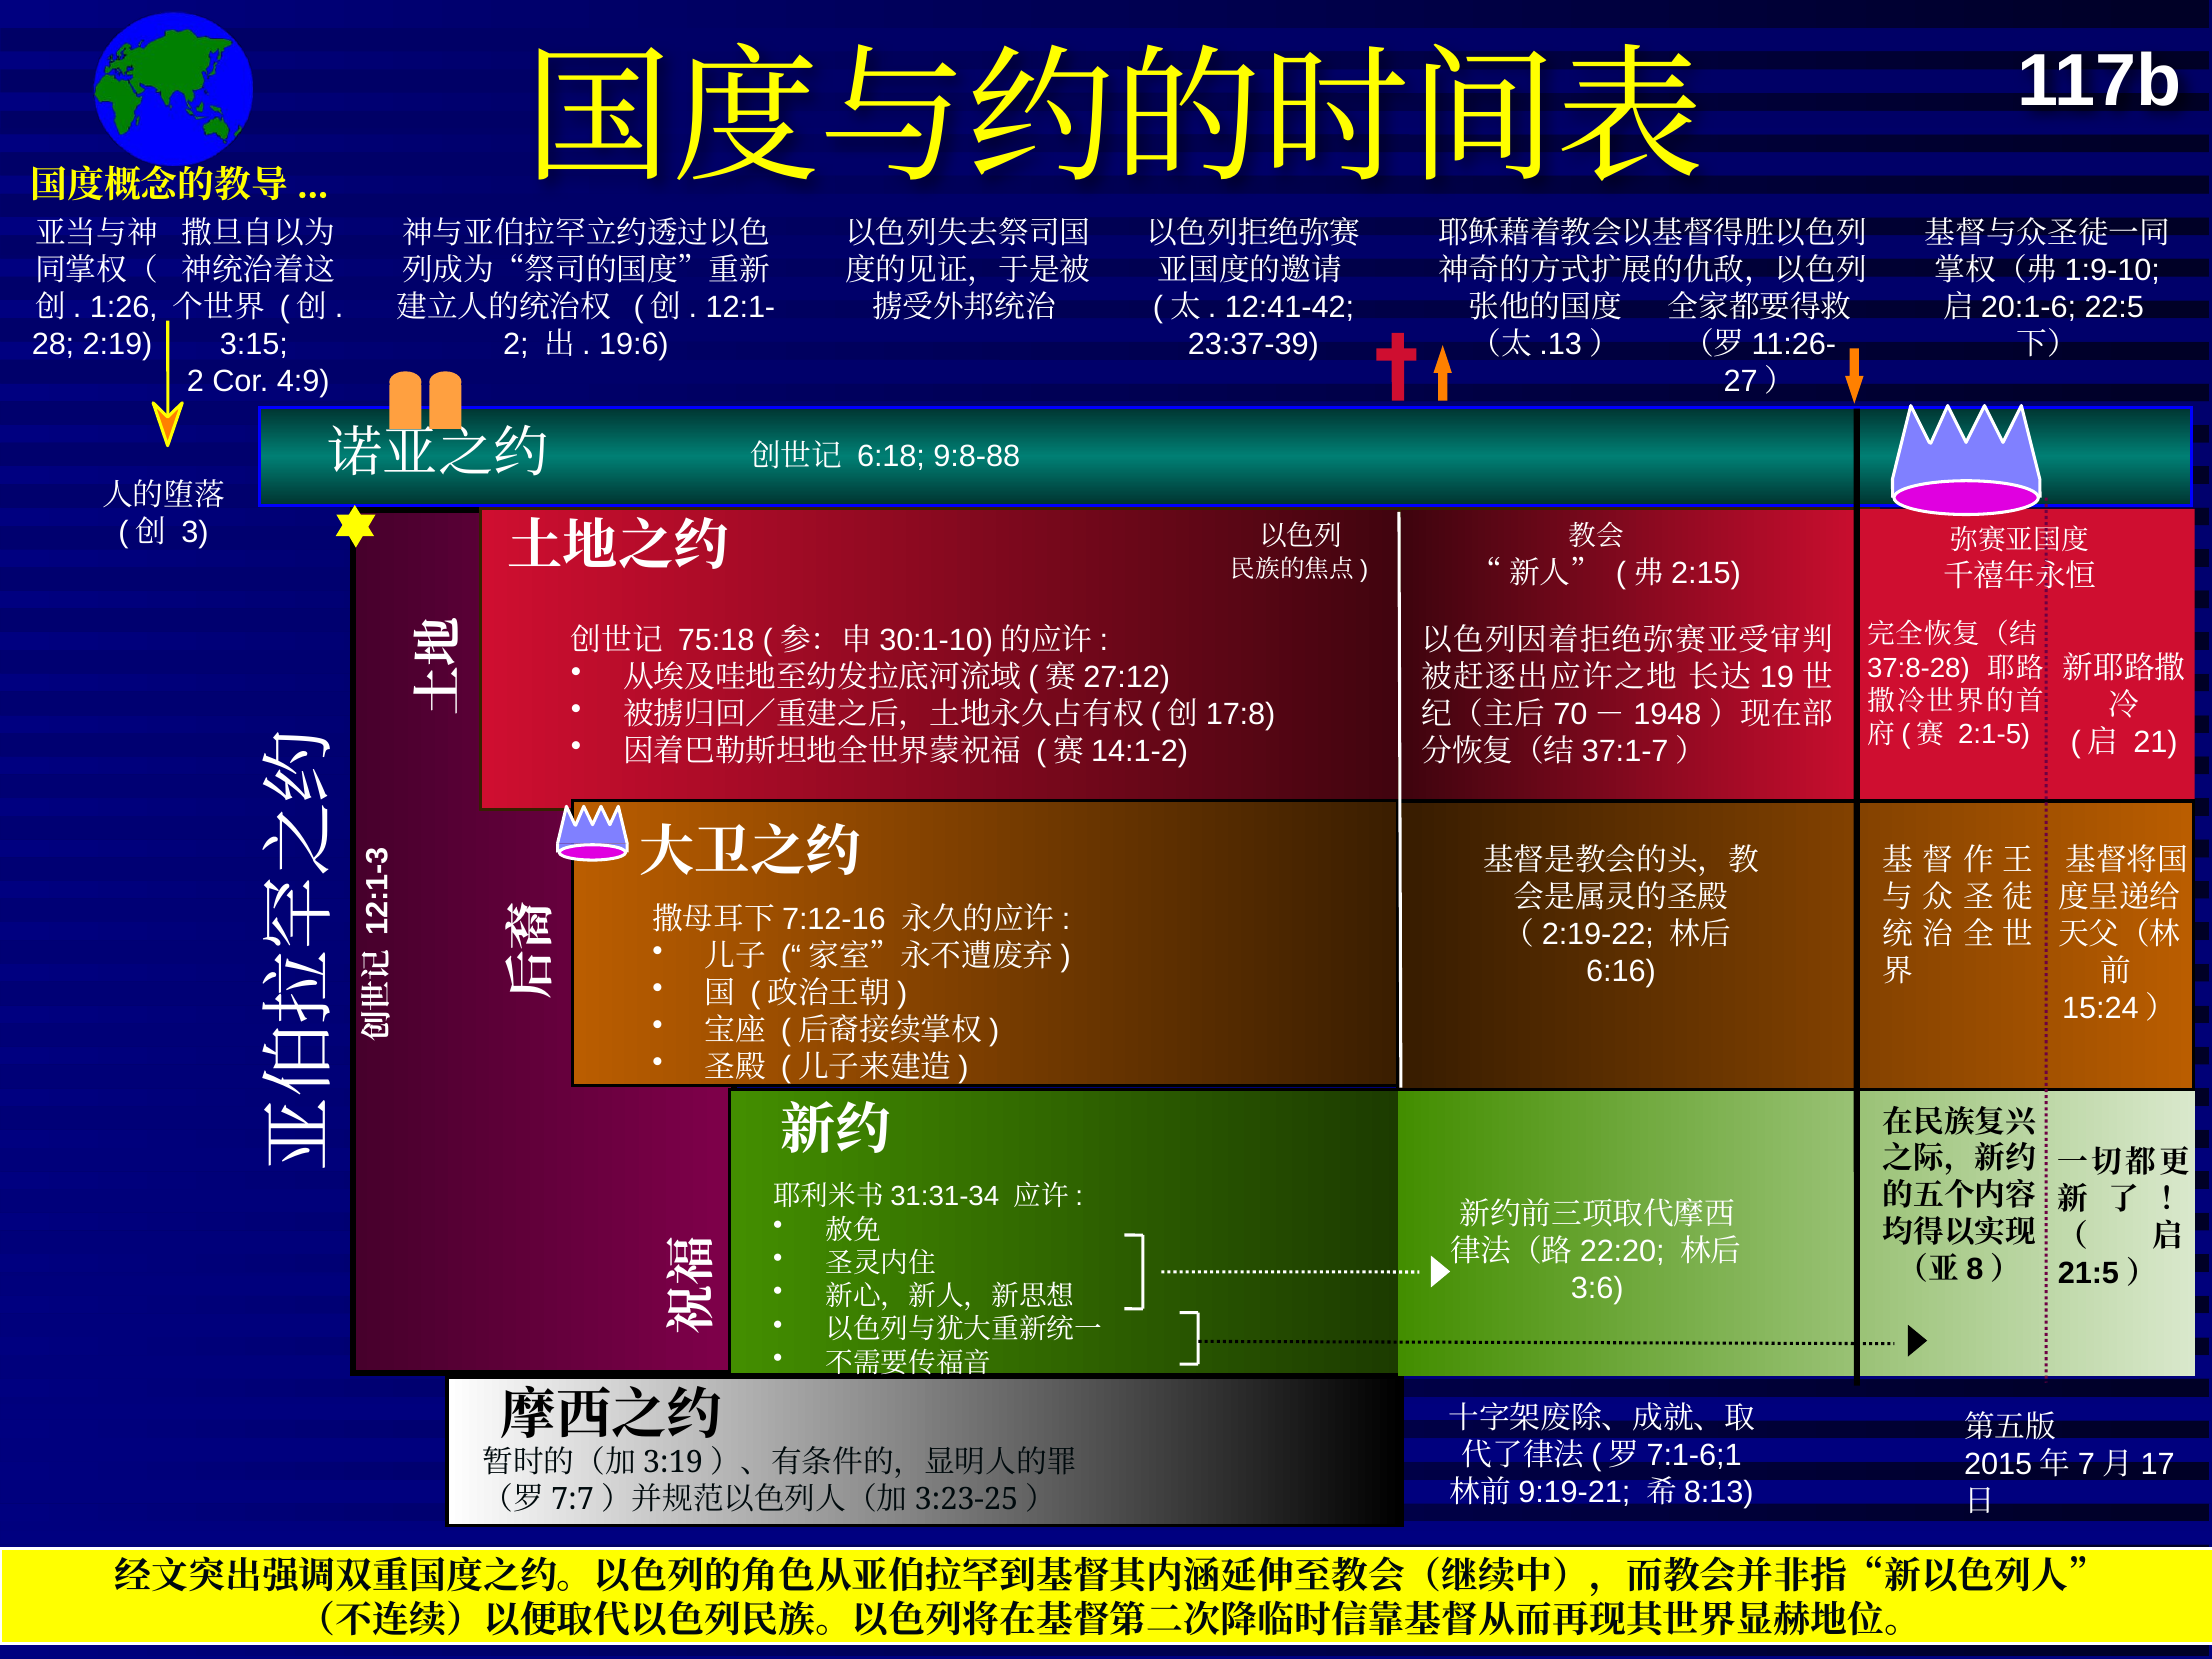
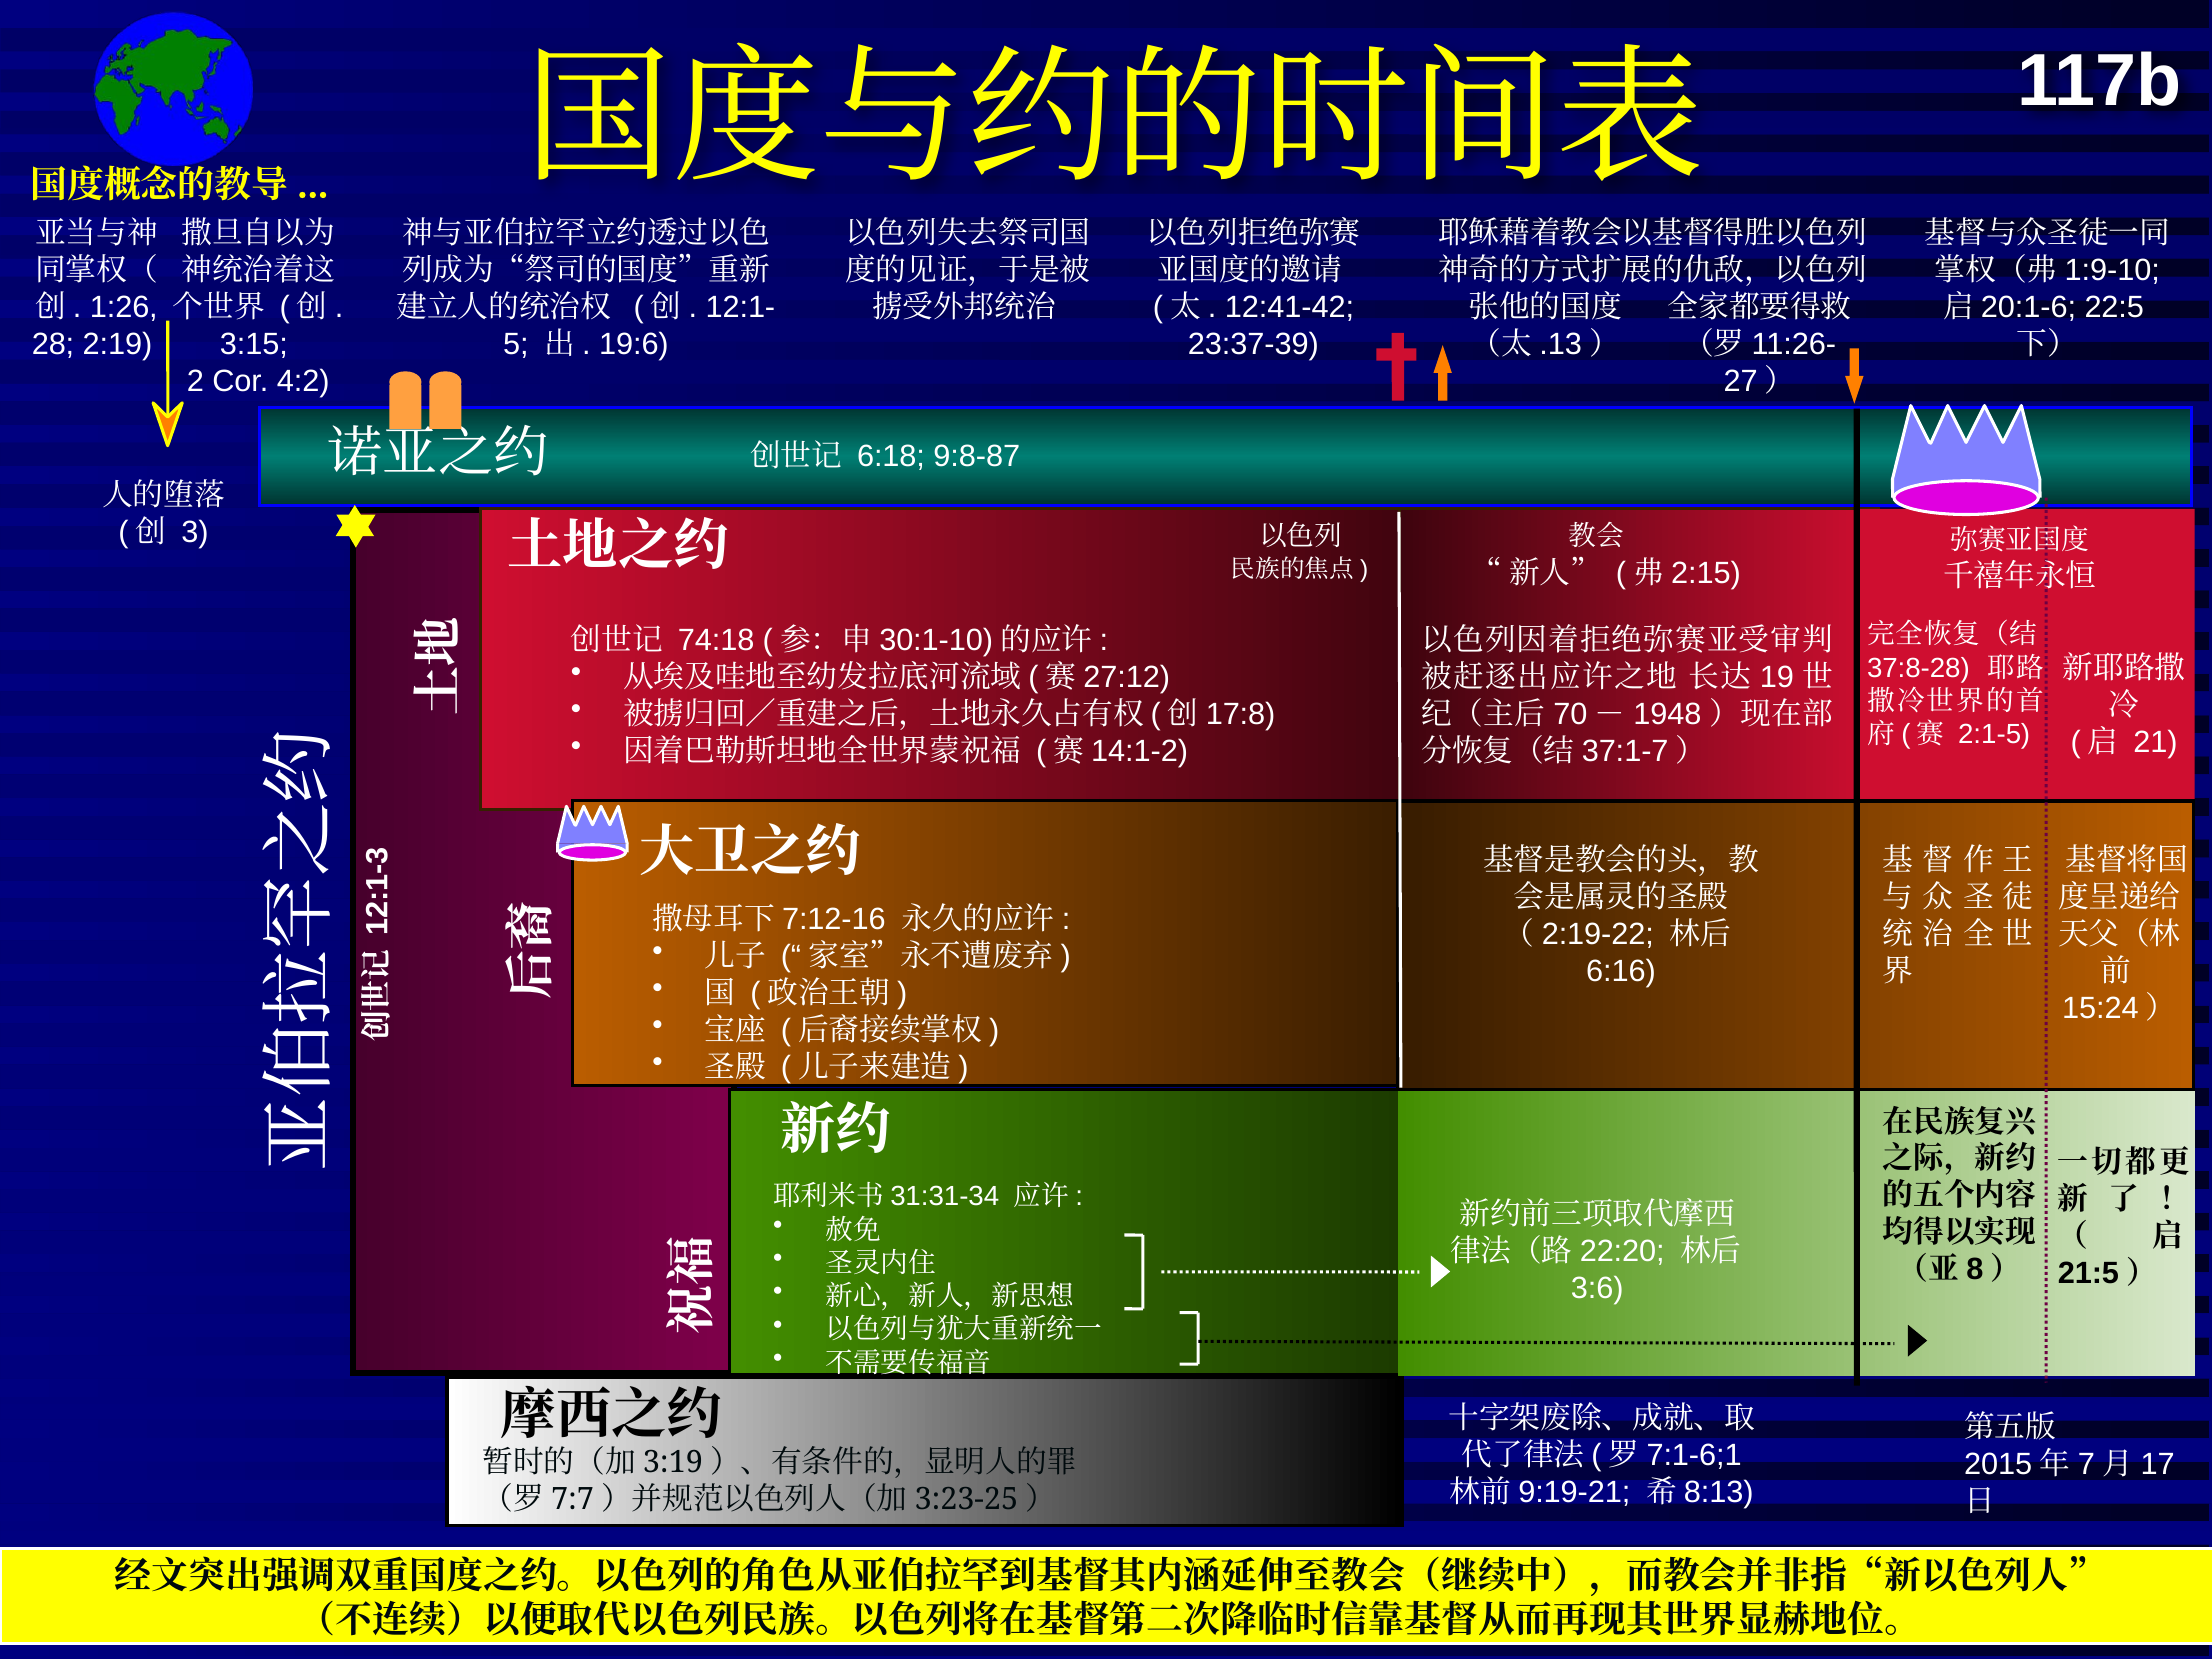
2: 2 -> 5 (516, 344)
4:9: 4:9 -> 4:2 (303, 381)
9:8-88: 9:8-88 -> 9:8-87 (977, 456)
75:18: 75:18 -> 74:18 (716, 641)
